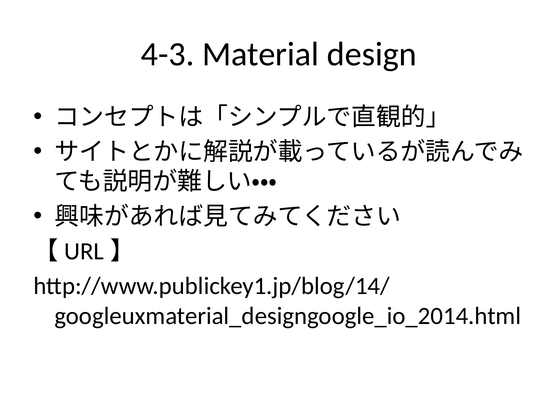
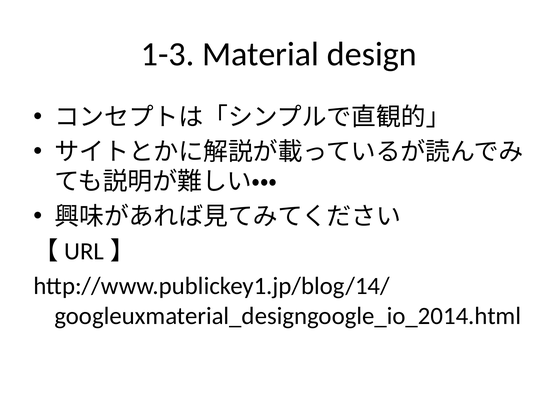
4-3: 4-3 -> 1-3 (168, 54)
